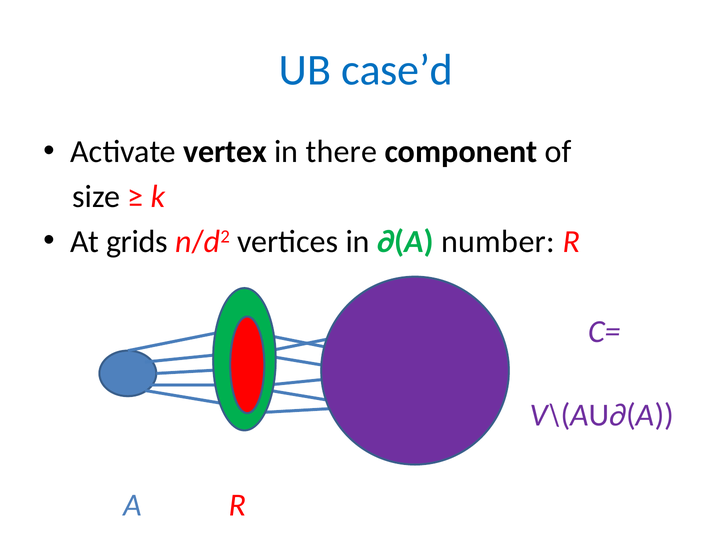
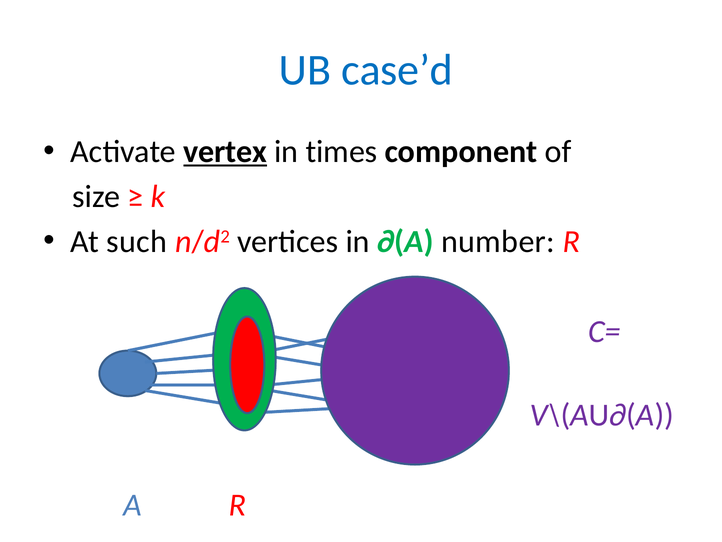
vertex underline: none -> present (225, 151)
there: there -> times (342, 151)
grids: grids -> such (137, 241)
